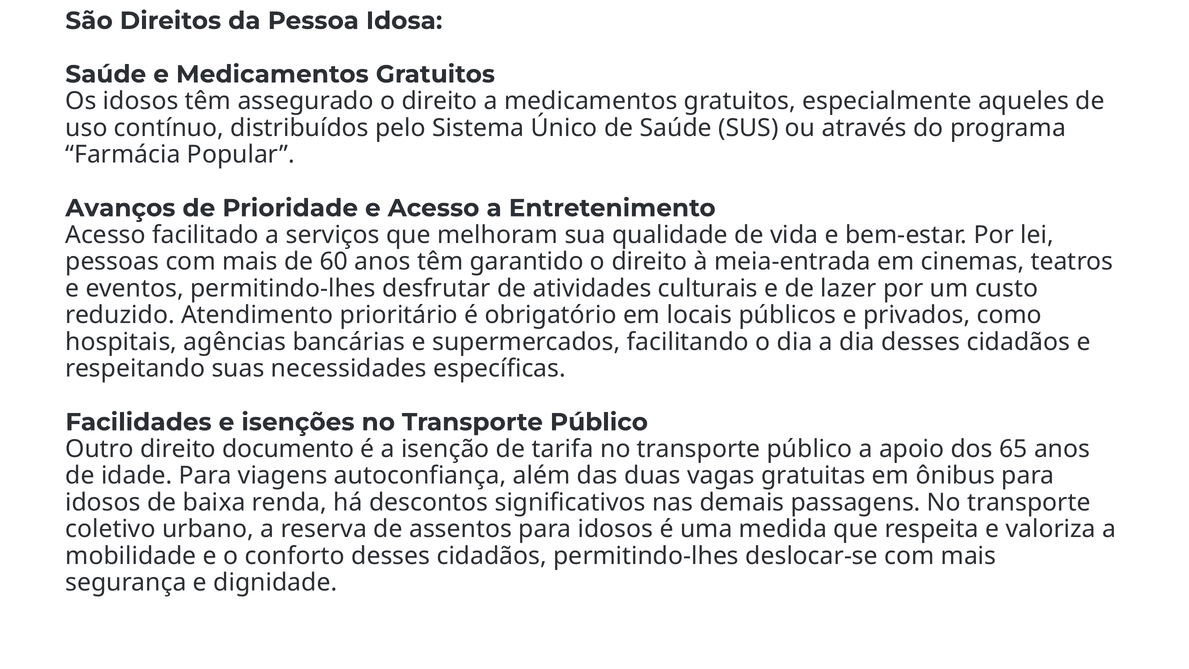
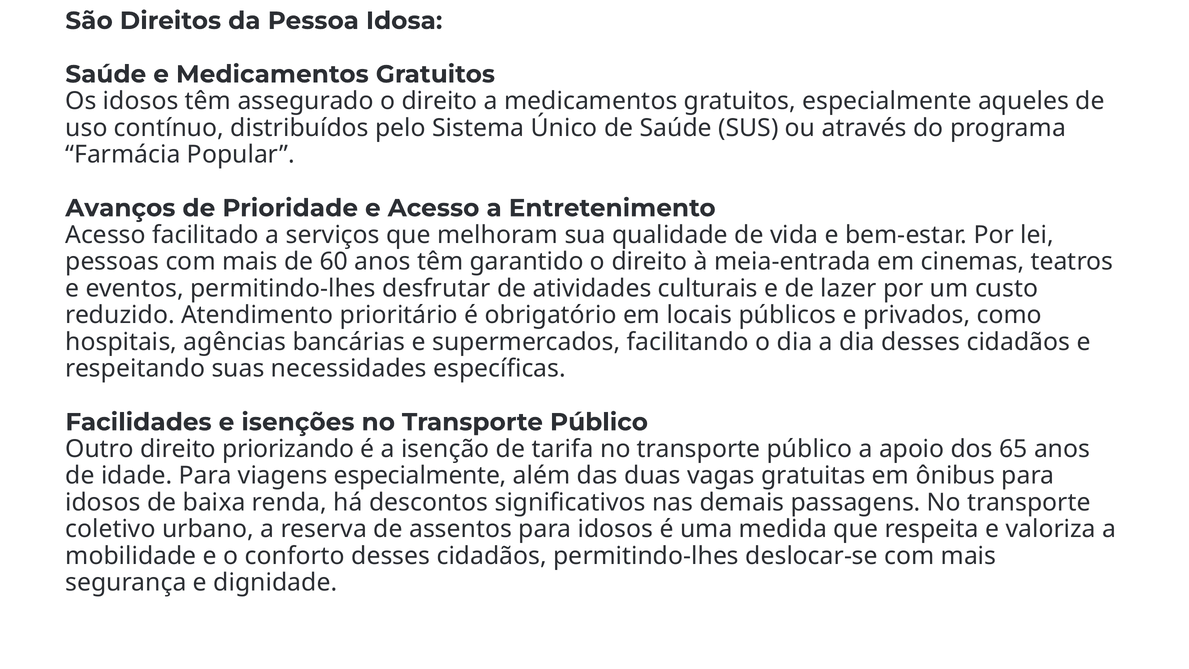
documento: documento -> priorizando (288, 449)
viagens autoconfiança: autoconfiança -> especialmente (420, 476)
